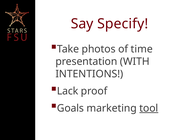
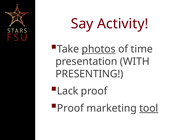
Specify: Specify -> Activity (123, 24)
photos underline: none -> present (99, 49)
INTENTIONS: INTENTIONS -> PRESENTING (89, 74)
Goals: Goals -> Proof (70, 108)
